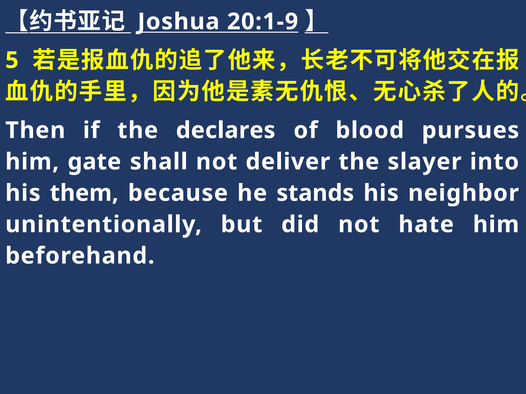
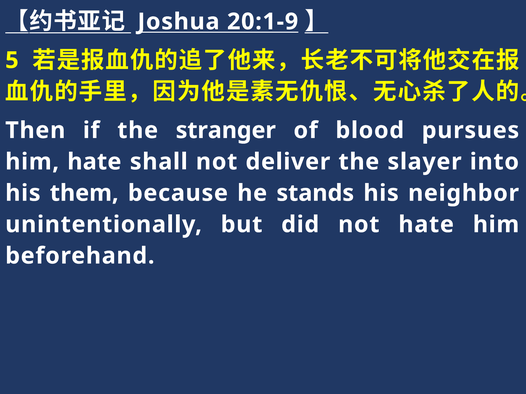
declares: declares -> stranger (226, 131)
him gate: gate -> hate (94, 162)
